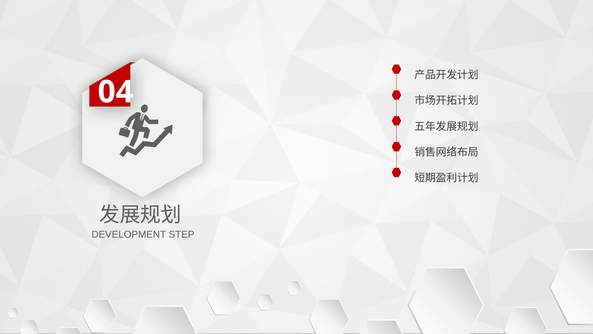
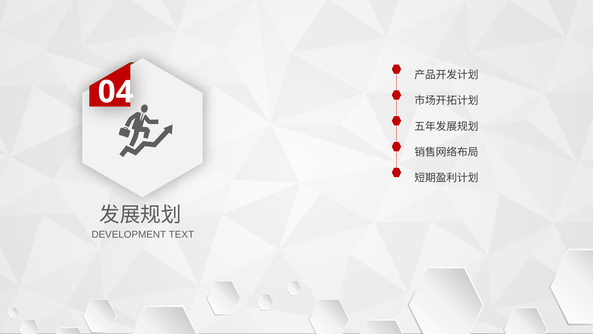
STEP: STEP -> TEXT (181, 234)
